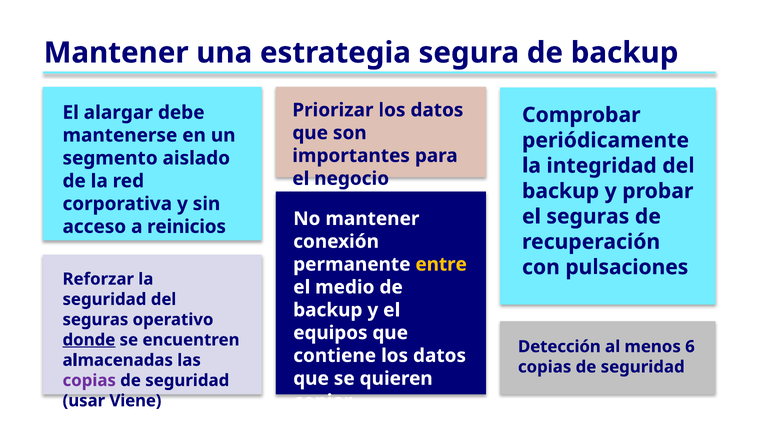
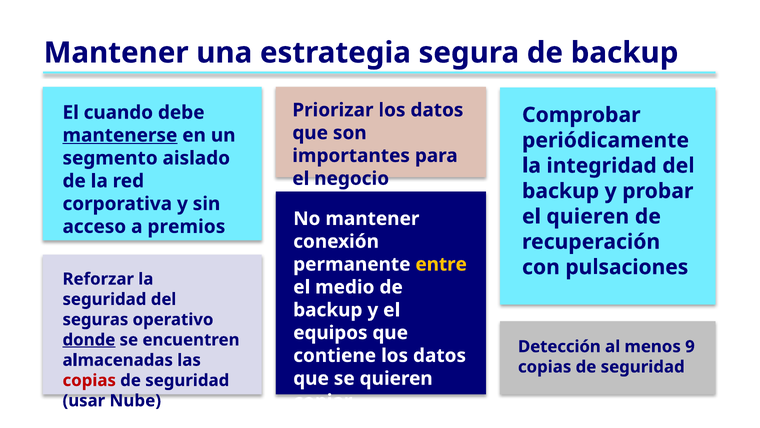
alargar: alargar -> cuando (118, 112)
mantenerse underline: none -> present (120, 135)
el seguras: seguras -> quieren (588, 216)
reinicios: reinicios -> premios (186, 226)
6: 6 -> 9 (690, 346)
copias colour: purple -> red (89, 380)
Viene: Viene -> Nube (135, 400)
